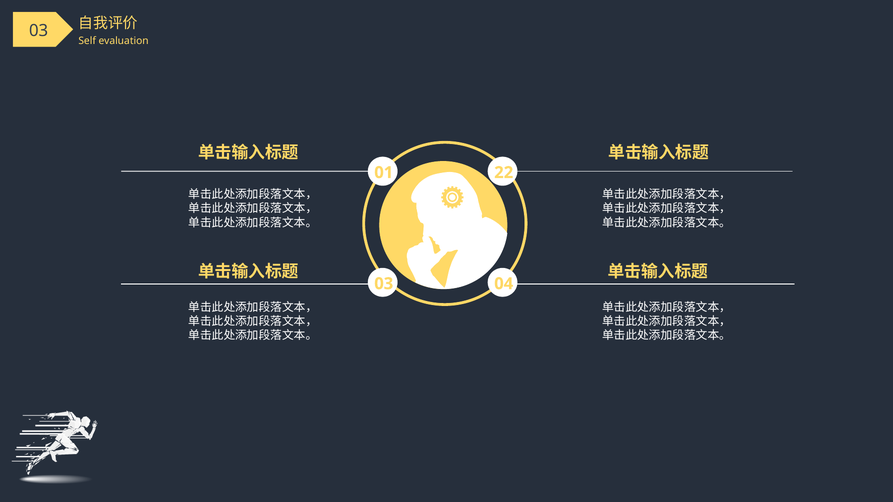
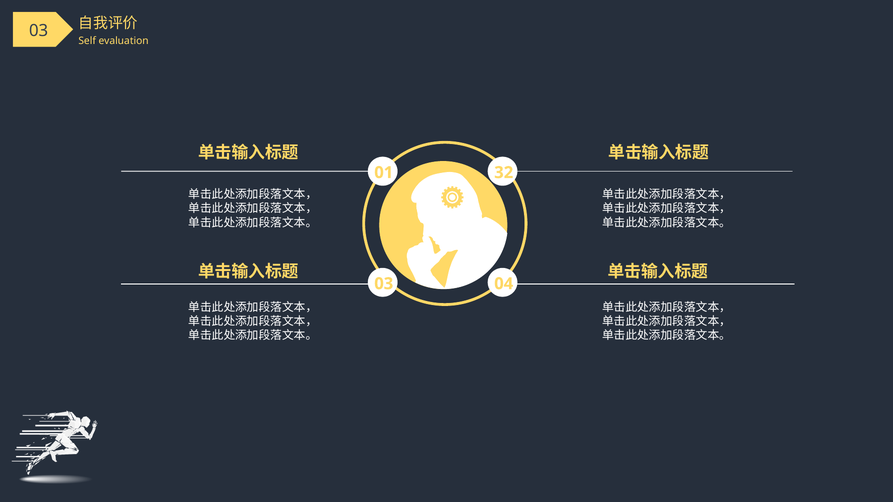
22: 22 -> 32 (504, 173)
